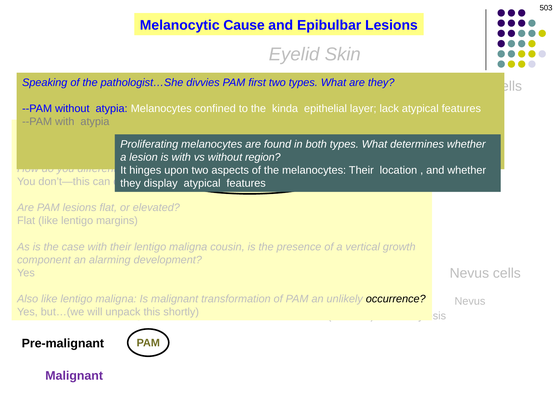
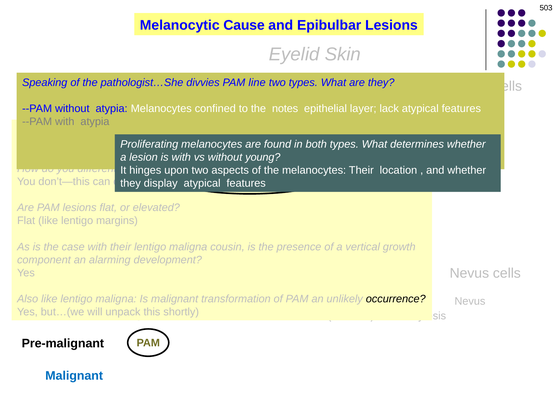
first: first -> line (257, 83)
kinda: kinda -> notes (285, 109)
region: region -> young (263, 158)
Malignant colour: purple -> blue (74, 376)
